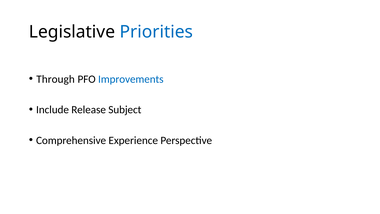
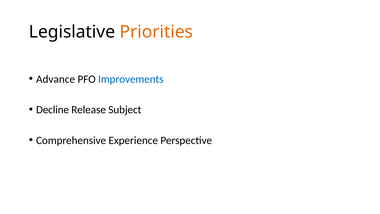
Priorities colour: blue -> orange (156, 32)
Through: Through -> Advance (56, 79)
Include: Include -> Decline (53, 110)
